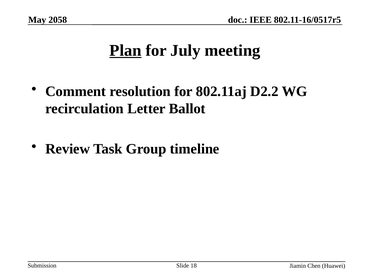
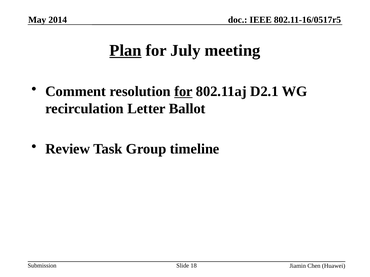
2058: 2058 -> 2014 (58, 20)
for underline: none -> present (183, 92)
D2.2: D2.2 -> D2.1 (264, 92)
